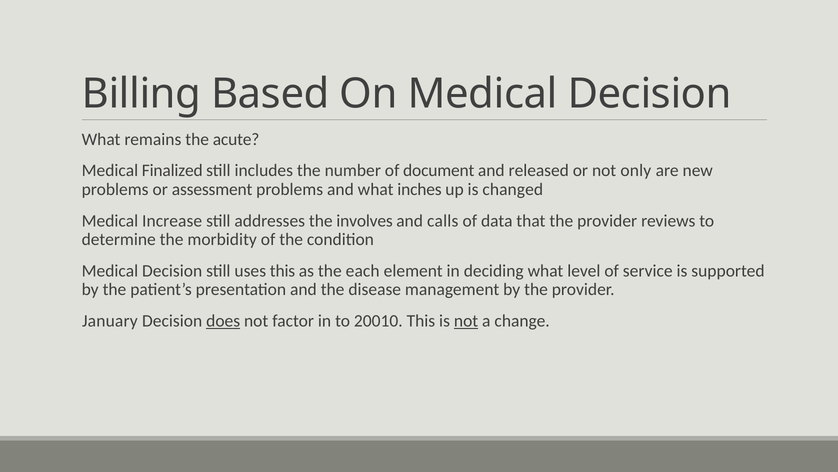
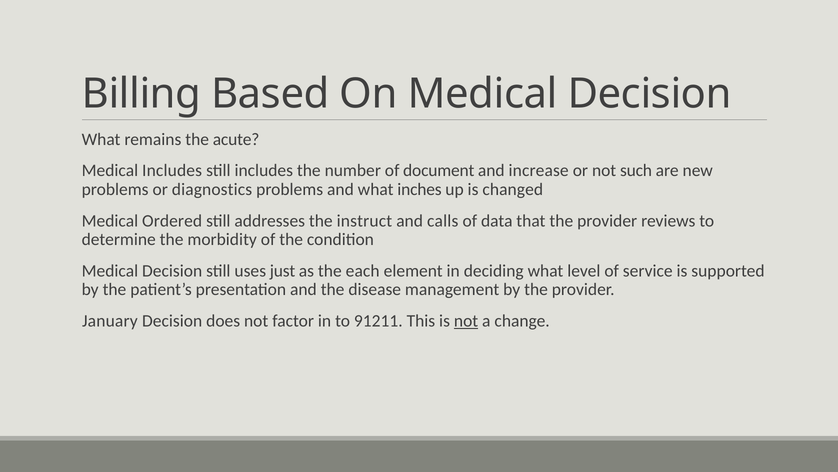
Medical Finalized: Finalized -> Includes (172, 170)
released: released -> increase (539, 170)
only: only -> such (636, 170)
assessment: assessment -> diagnostics (212, 189)
Increase: Increase -> Ordered (172, 220)
involves: involves -> instruct (364, 220)
uses this: this -> just (283, 270)
does underline: present -> none (223, 320)
20010: 20010 -> 91211 (378, 320)
